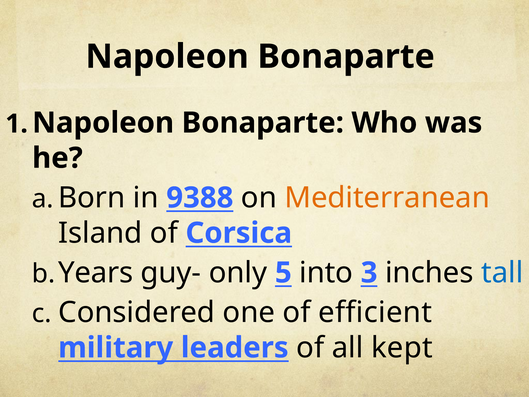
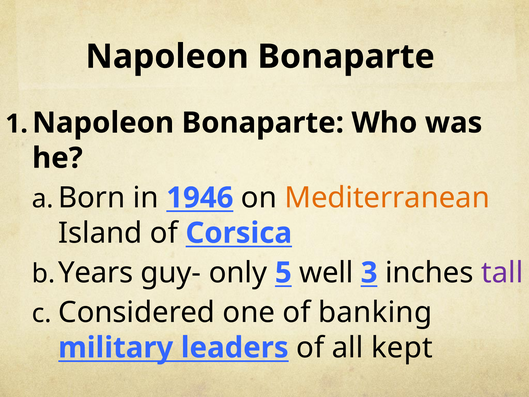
9388: 9388 -> 1946 (200, 198)
into: into -> well (326, 273)
tall colour: blue -> purple (502, 273)
efficient: efficient -> banking (375, 312)
